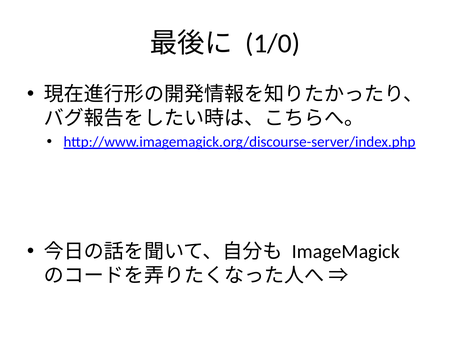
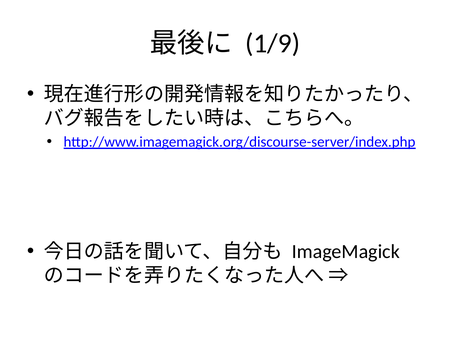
1/0: 1/0 -> 1/9 (273, 44)
